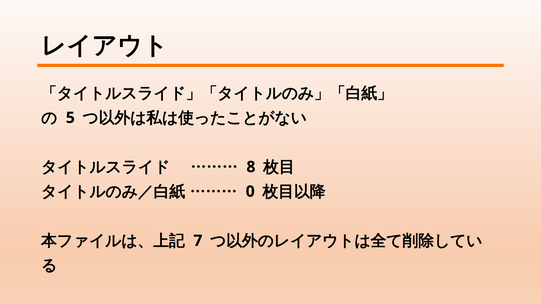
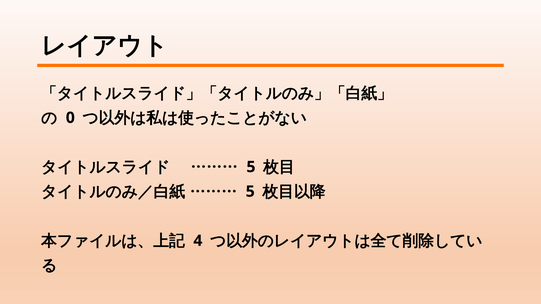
5: 5 -> 0 (70, 118)
8: 8 -> 5 (251, 167)
0: 0 -> 5 (250, 192)
7: 7 -> 4 (198, 241)
